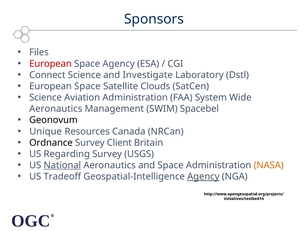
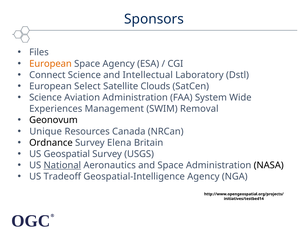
European colour: red -> orange (50, 64)
Investigate: Investigate -> Intellectual (148, 75)
Space: Space -> Select (87, 86)
Aeronautics: Aeronautics -> Experiences (56, 109)
Spacebel: Spacebel -> Removal (199, 109)
Client: Client -> Elena (119, 143)
Regarding: Regarding -> Geospatial (67, 154)
NASA colour: orange -> black (269, 165)
Agency underline: present -> none (203, 177)
